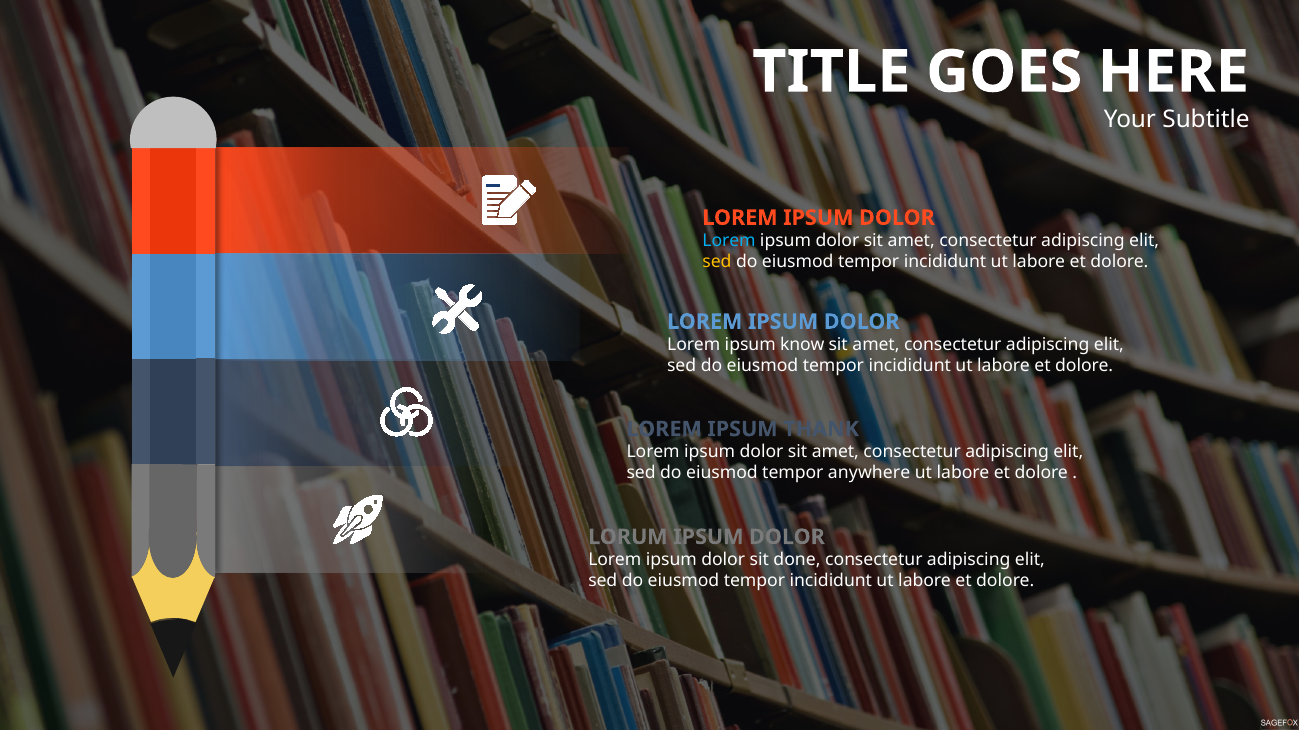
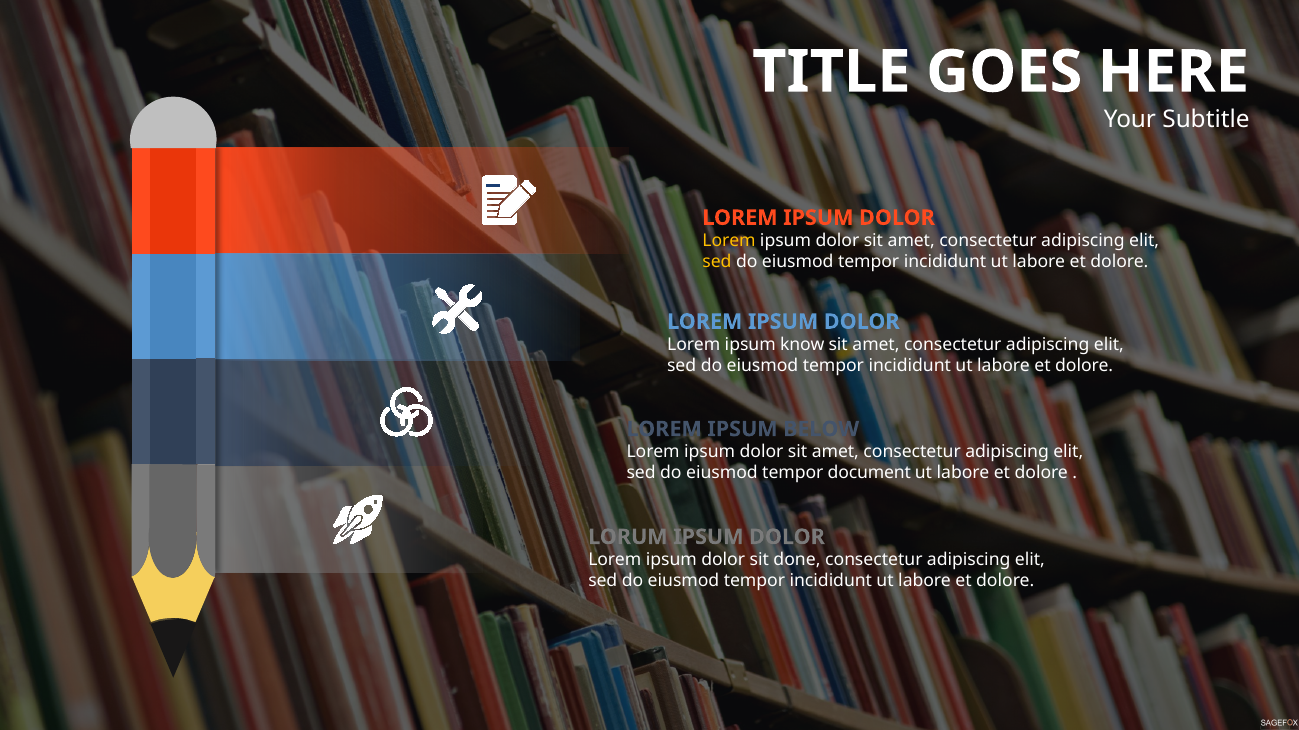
Lorem colour: light blue -> yellow (729, 241)
THANK: THANK -> BELOW (821, 429)
anywhere: anywhere -> document (869, 473)
